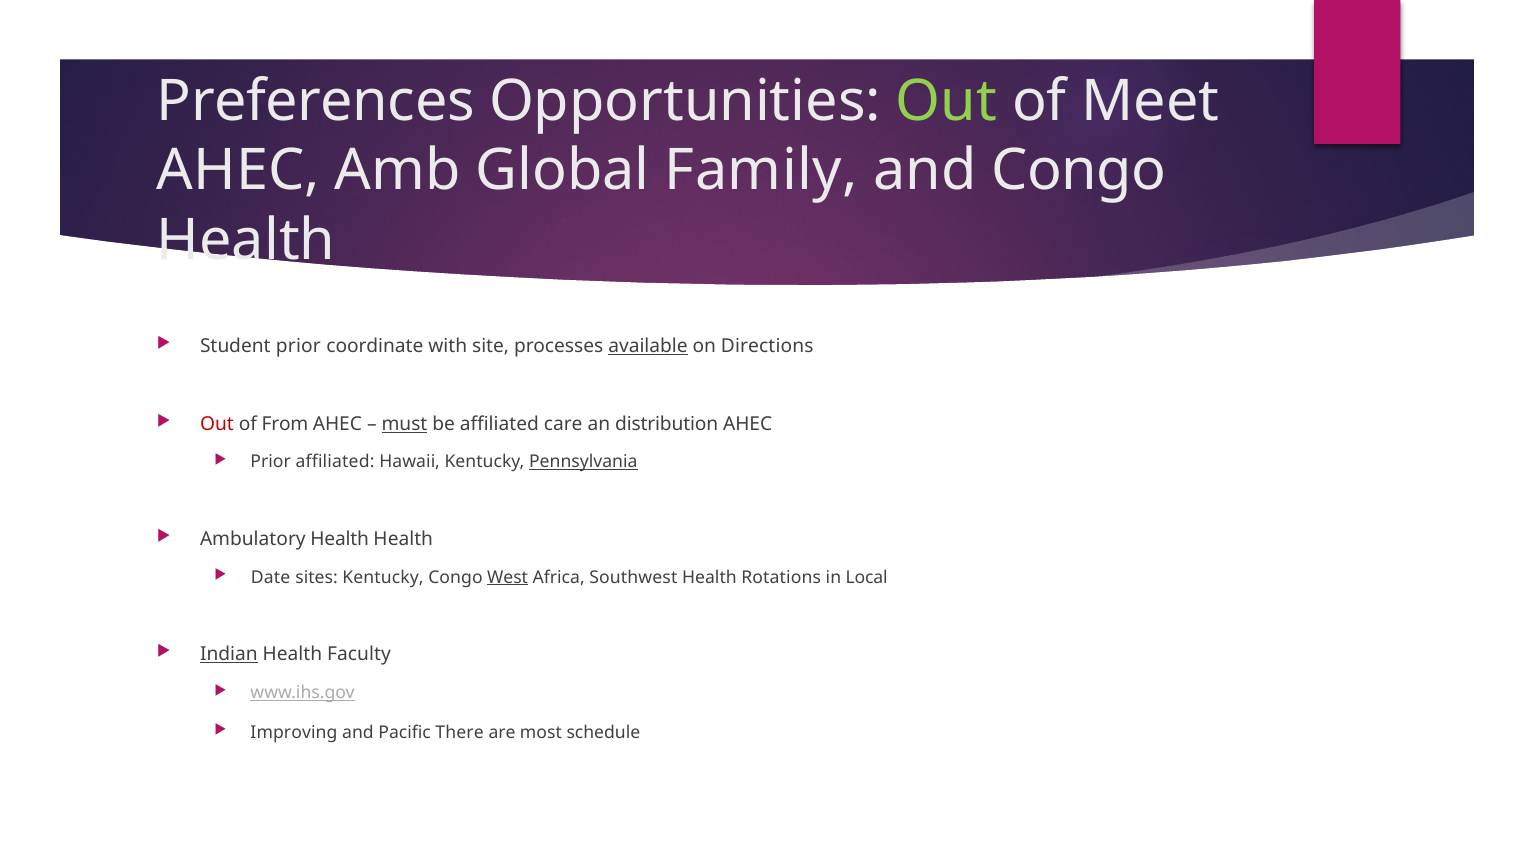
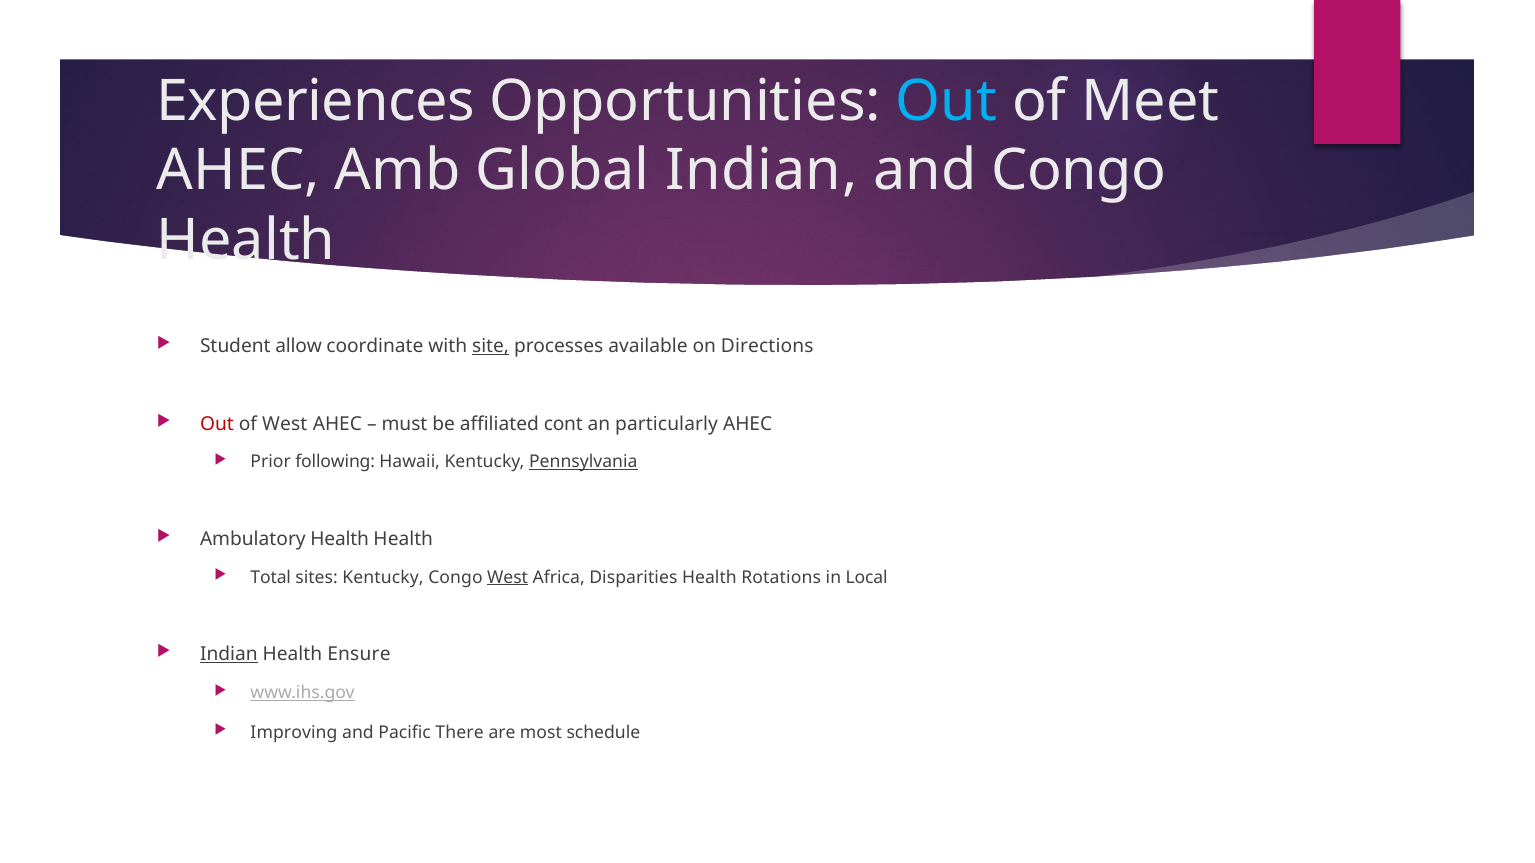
Preferences: Preferences -> Experiences (316, 102)
Out colour: light green -> light blue (947, 102)
Global Family: Family -> Indian (761, 171)
Student prior: prior -> allow (299, 346)
site underline: none -> present (491, 346)
available underline: present -> none (648, 346)
of From: From -> West (285, 424)
must underline: present -> none (404, 424)
care: care -> cont (563, 424)
distribution: distribution -> particularly (667, 424)
Prior affiliated: affiliated -> following (335, 462)
Date: Date -> Total (271, 578)
Southwest: Southwest -> Disparities (633, 578)
Faculty: Faculty -> Ensure (359, 655)
